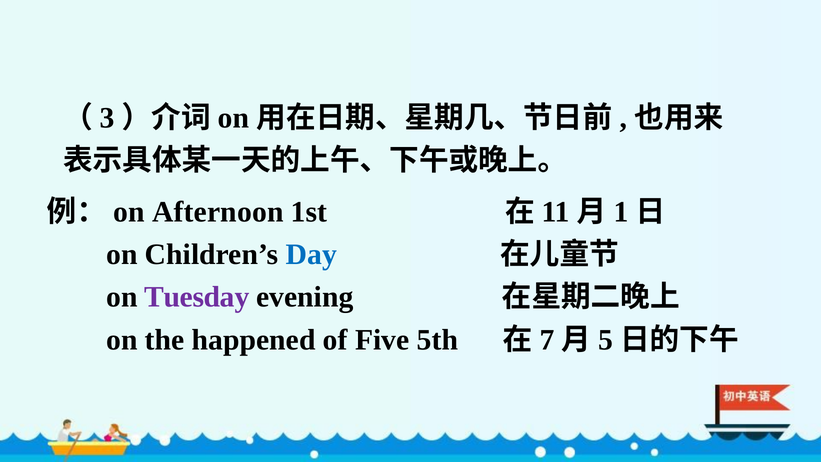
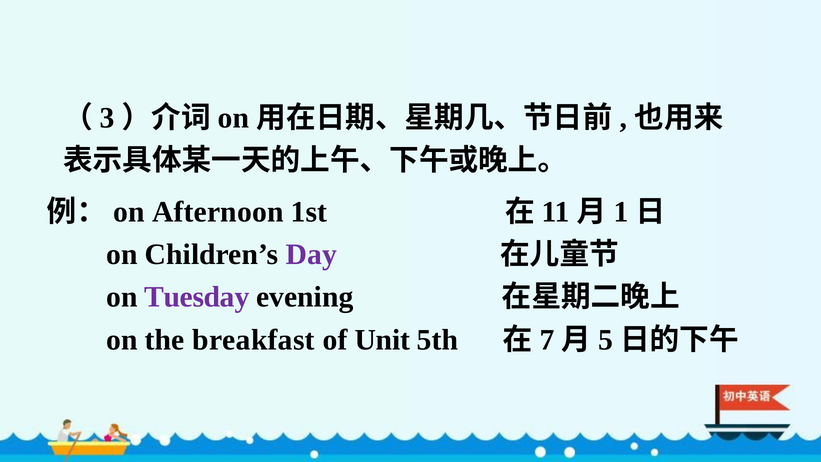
Day colour: blue -> purple (311, 254)
happened: happened -> breakfast (254, 340)
Five: Five -> Unit (382, 340)
